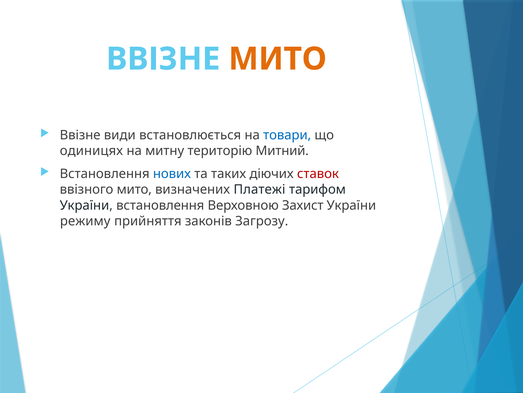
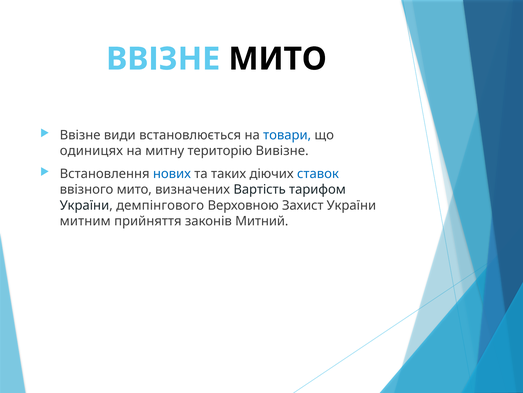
МИТО colour: orange -> black (278, 59)
Митний: Митний -> Вивізне (282, 151)
ставок colour: red -> blue (318, 174)
Платежі: Платежі -> Вартість (260, 189)
України встановлення: встановлення -> демпінгового (160, 205)
режиму: режиму -> митним (85, 221)
Загрозу: Загрозу -> Митний (262, 221)
